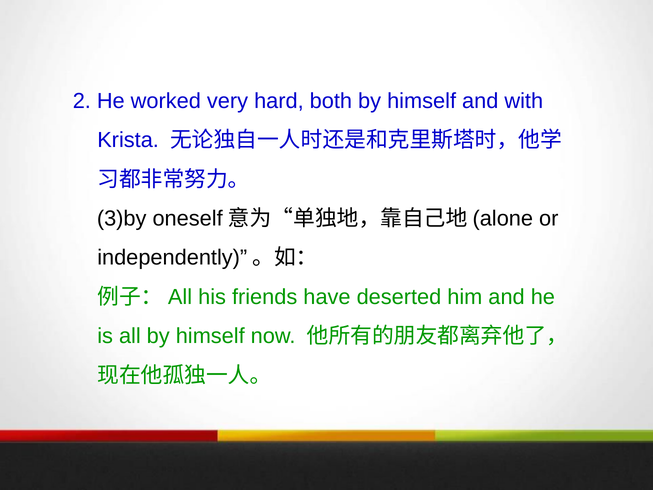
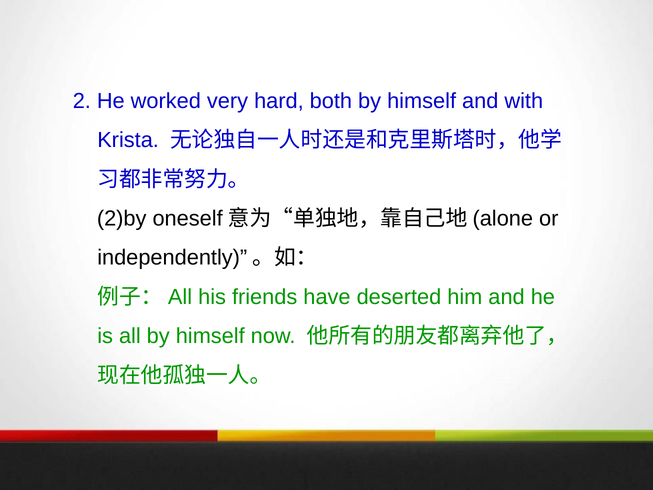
3)by: 3)by -> 2)by (122, 218)
